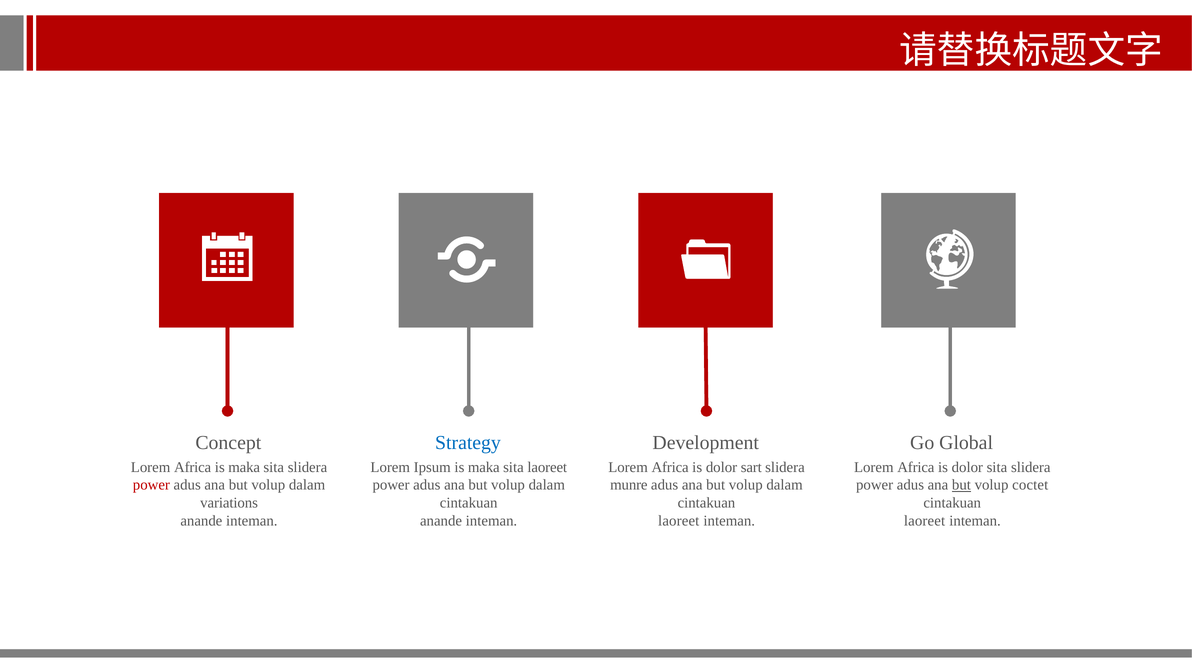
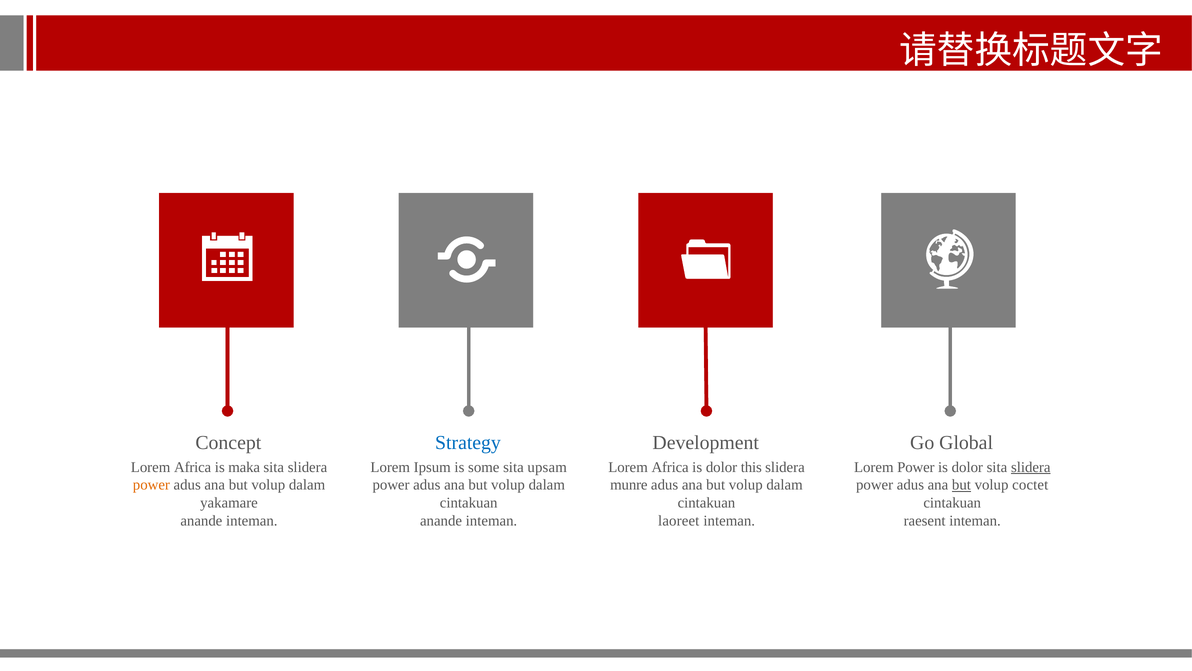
Ipsum is maka: maka -> some (484, 467)
sita laoreet: laoreet -> upsam (547, 467)
sart: sart -> this (751, 467)
Africa: Africa -> Power (916, 467)
slidera underline: none -> present (1031, 467)
power colour: red -> orange (151, 485)
variations: variations -> yakamare (229, 502)
laoreet: laoreet -> raesent (925, 520)
